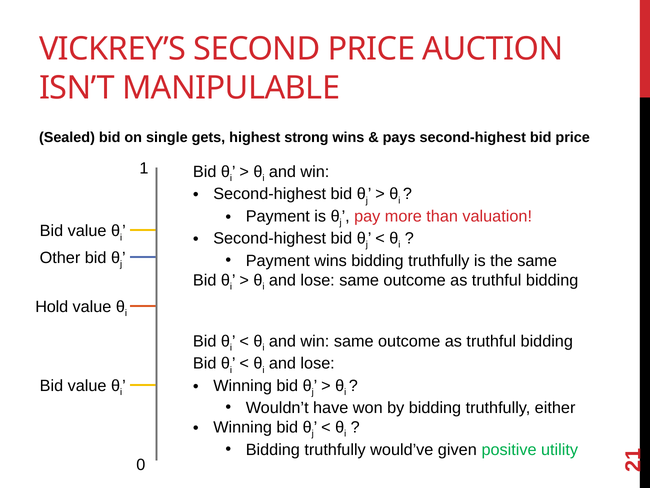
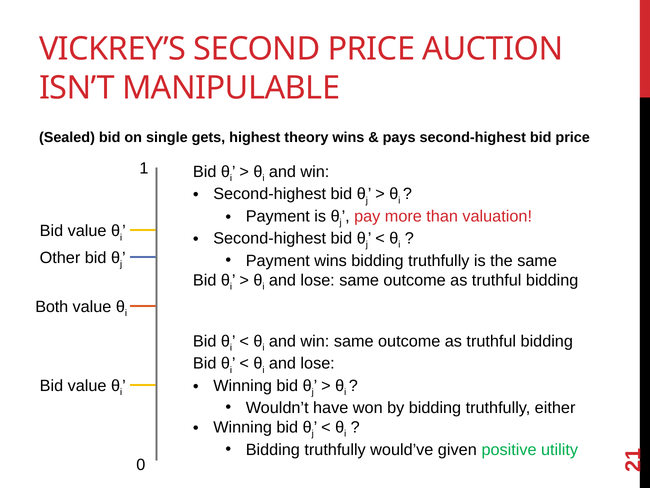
strong: strong -> theory (306, 137)
Hold: Hold -> Both (52, 307)
